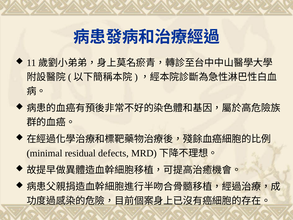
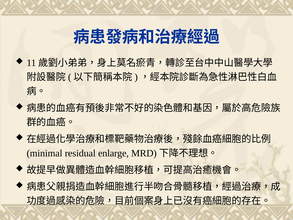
defects: defects -> enlarge (113, 153)
